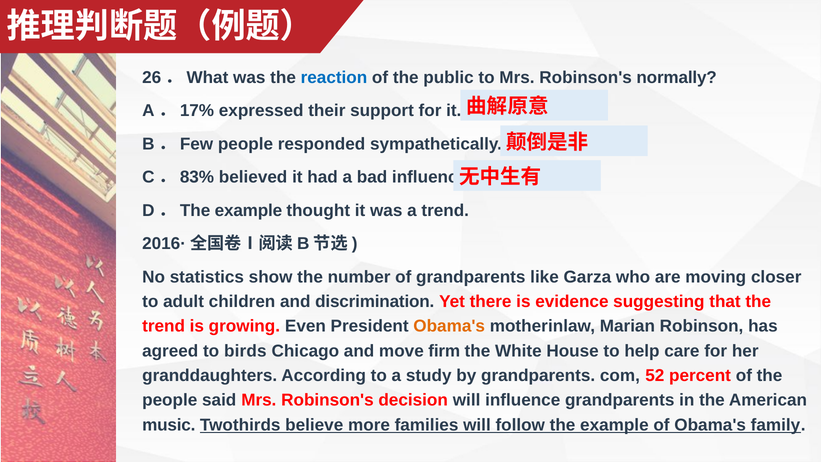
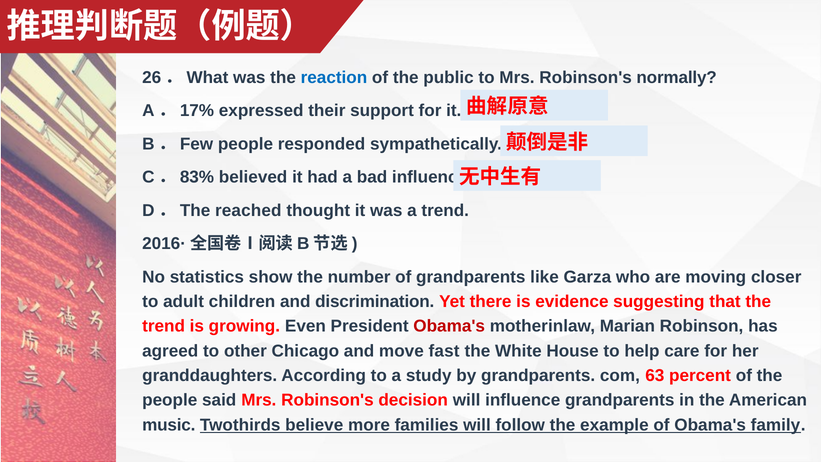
D．The example: example -> reached (248, 210)
Obama's colour: orange -> red (449, 326)
birds: birds -> other (245, 351)
firm: firm -> fast (444, 351)
52: 52 -> 63 (655, 375)
